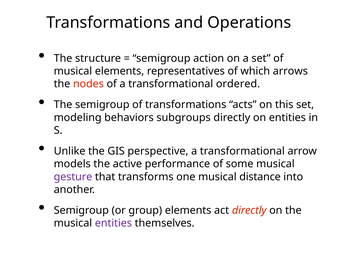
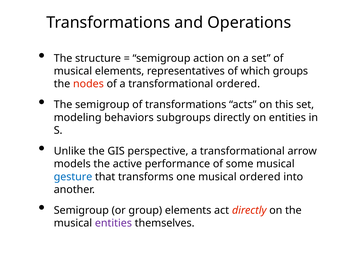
arrows: arrows -> groups (290, 71)
gesture colour: purple -> blue (73, 177)
musical distance: distance -> ordered (260, 177)
